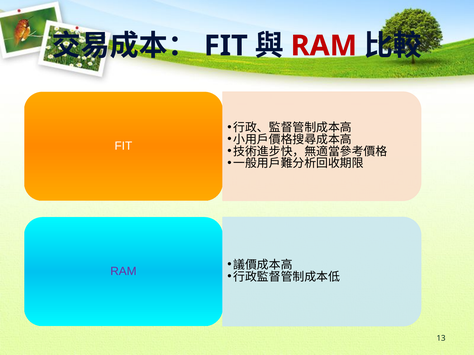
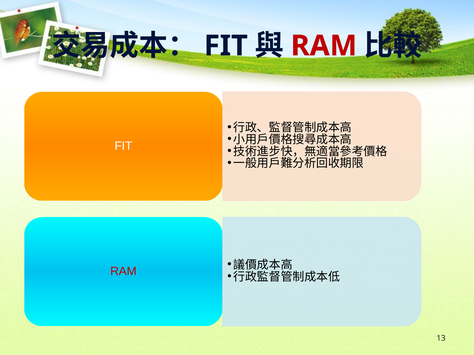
RAM colour: purple -> red (123, 272)
